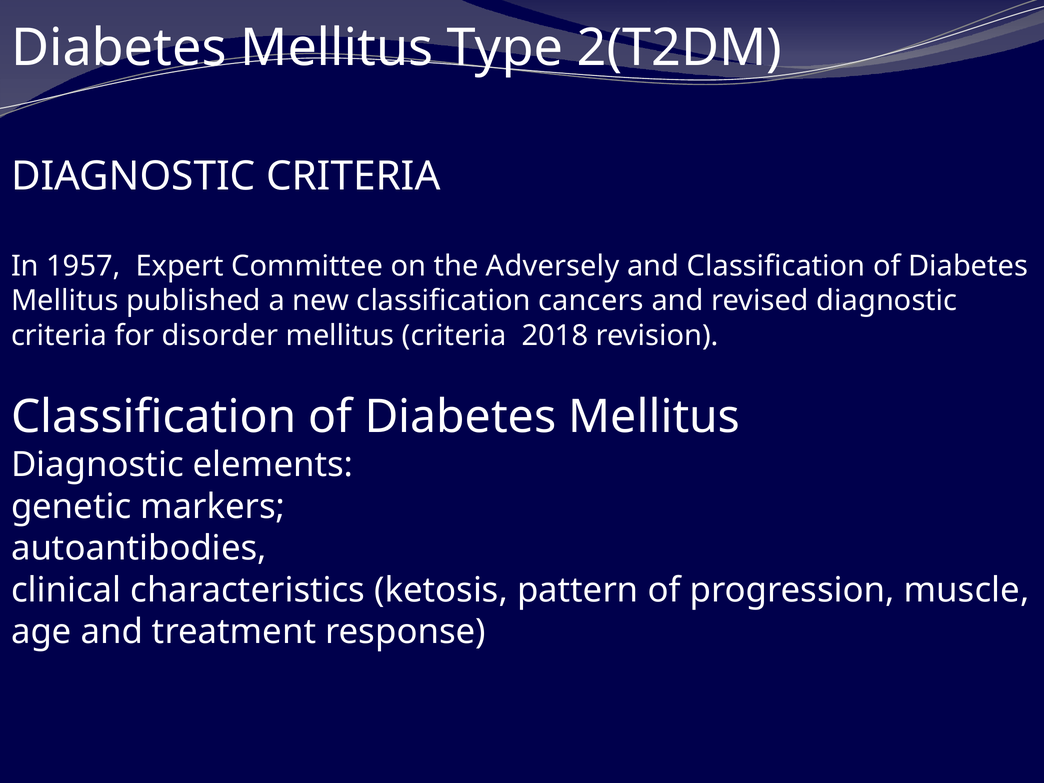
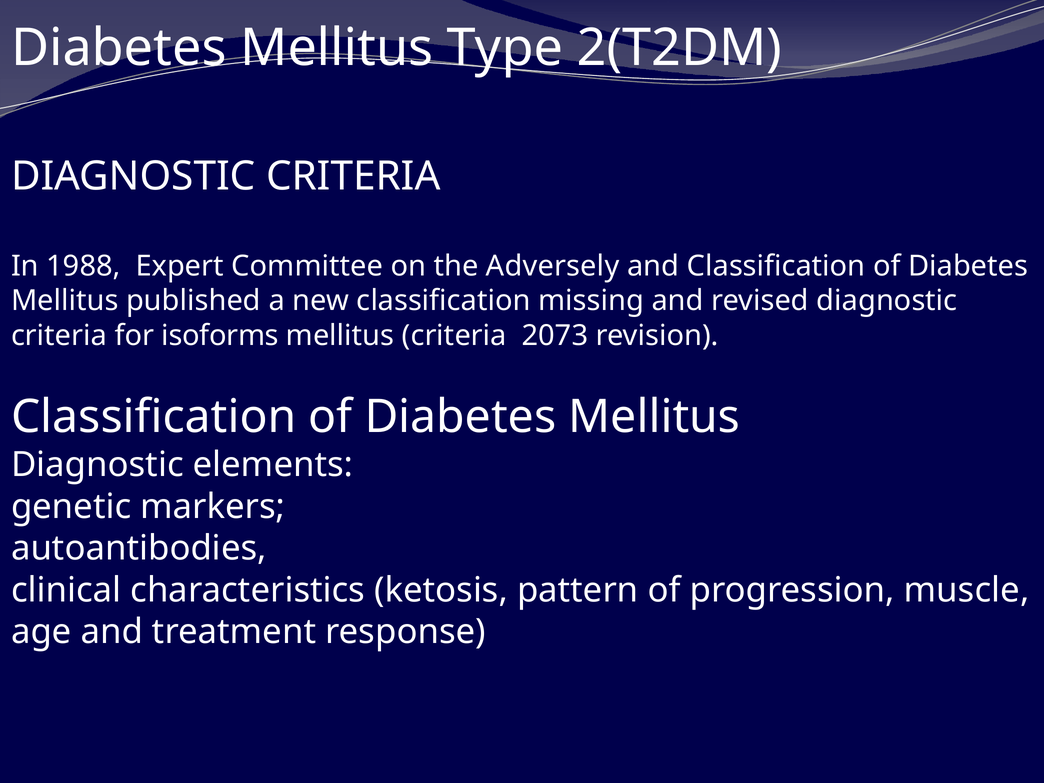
1957: 1957 -> 1988 (83, 266)
cancers: cancers -> missing (591, 301)
disorder: disorder -> isoforms (220, 336)
2018: 2018 -> 2073 (555, 336)
